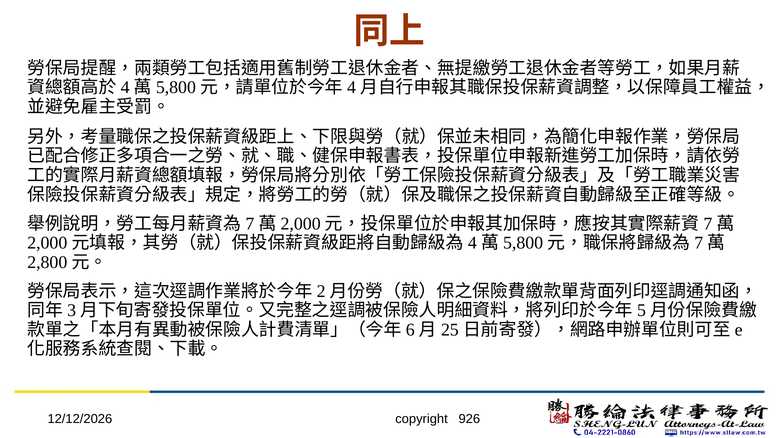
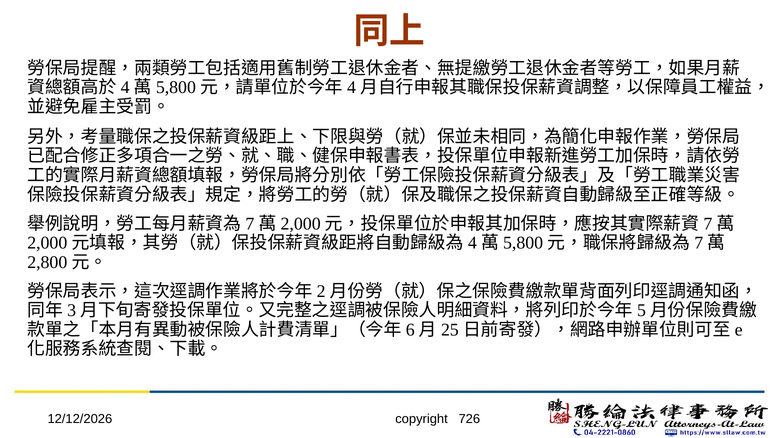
926: 926 -> 726 (469, 419)
